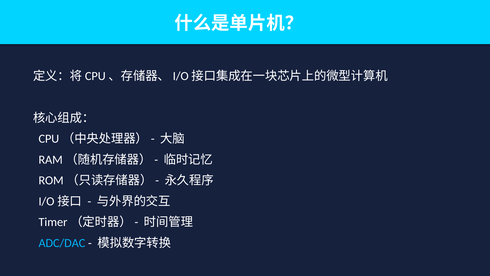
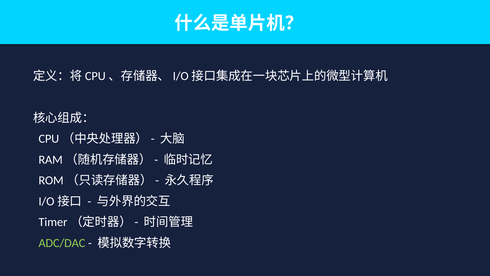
ADC/DAC colour: light blue -> light green (62, 243)
